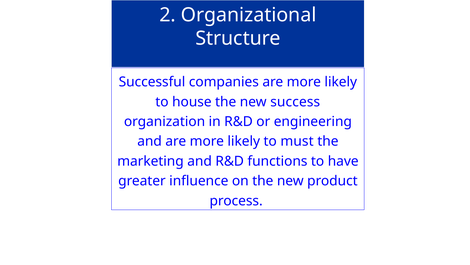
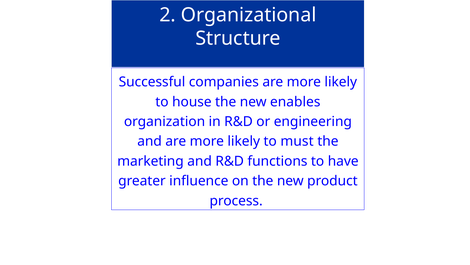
success: success -> enables (295, 102)
